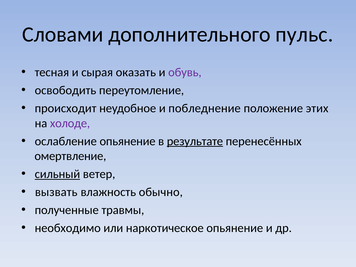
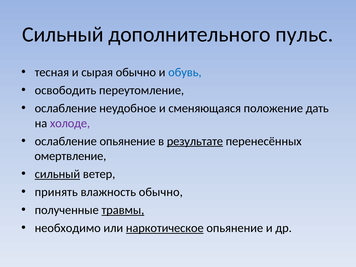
Словами: Словами -> Сильный (63, 34)
сырая оказать: оказать -> обычно (136, 72)
обувь colour: purple -> blue (185, 72)
происходит: происходит -> ослабление (66, 108)
побледнение: побледнение -> сменяющаяся (205, 108)
этих: этих -> дать (317, 108)
вызвать: вызвать -> принять (56, 192)
травмы underline: none -> present (123, 210)
наркотическое underline: none -> present (165, 228)
